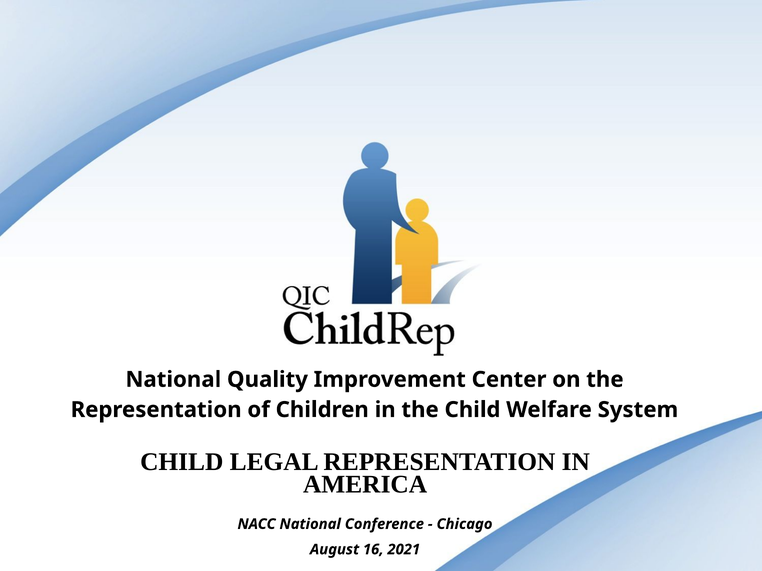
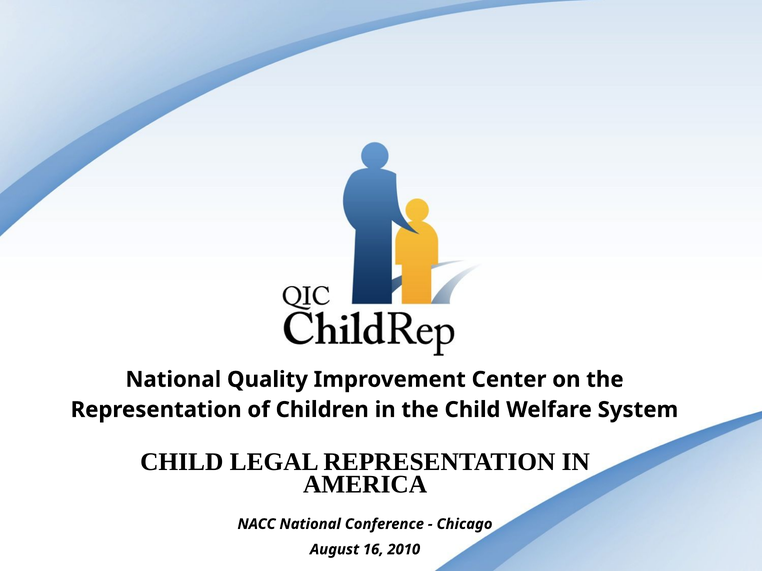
2021: 2021 -> 2010 (404, 550)
